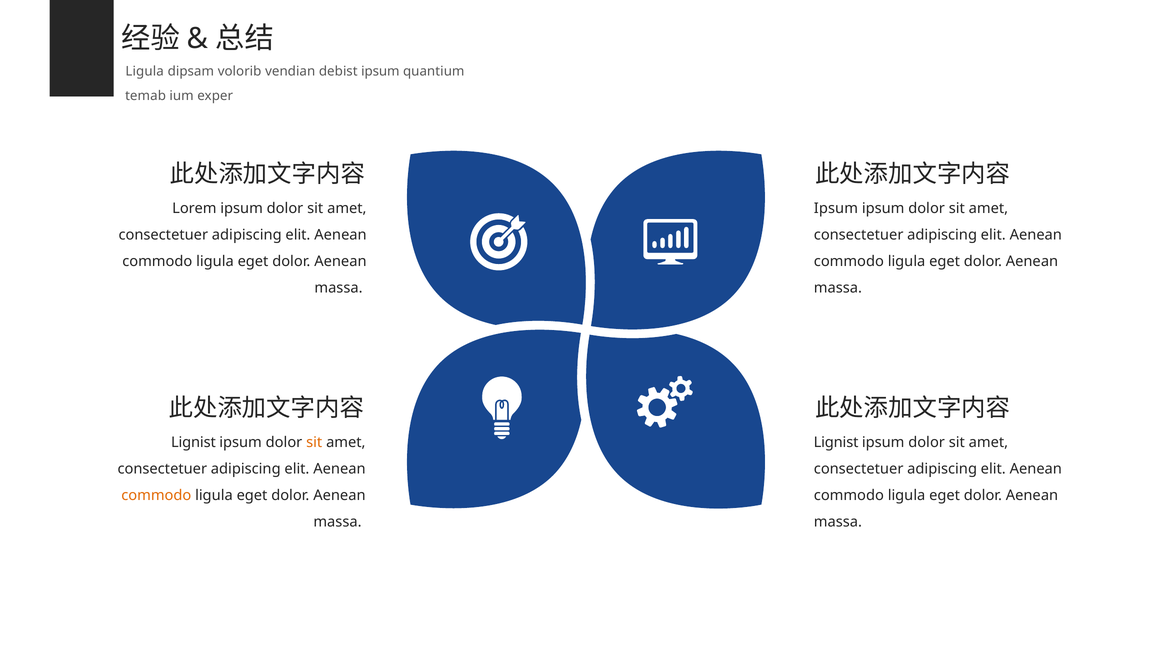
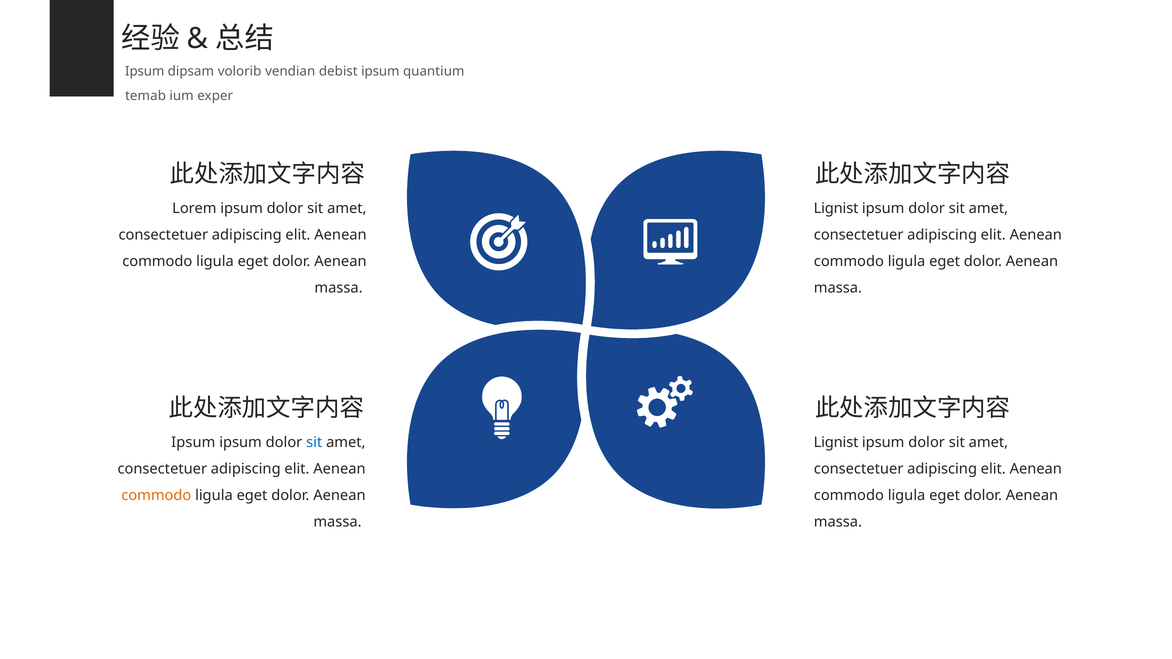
Ligula: Ligula -> Ipsum (145, 72)
Ipsum: Ipsum -> Lignist (836, 209)
Lignist: Lignist -> Ipsum (193, 443)
sit colour: orange -> blue (314, 443)
